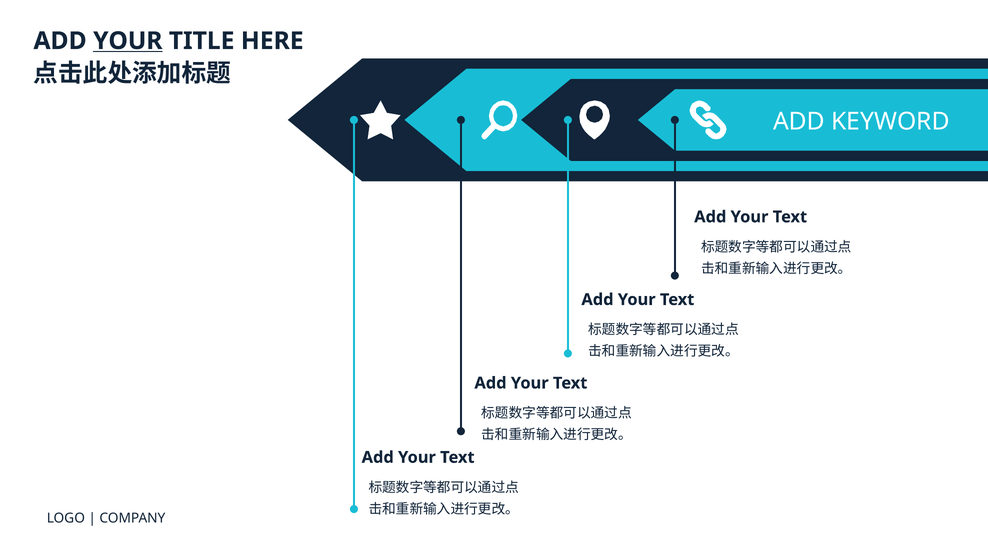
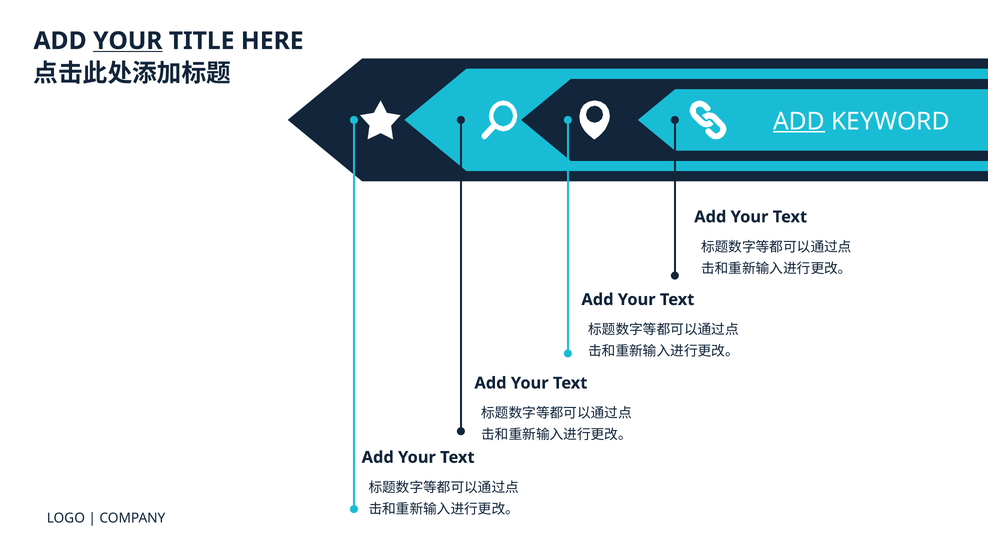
ADD underline: none -> present (799, 121)
